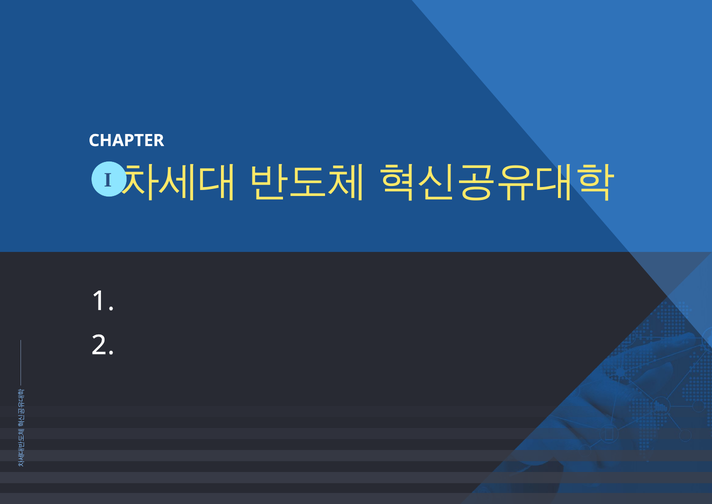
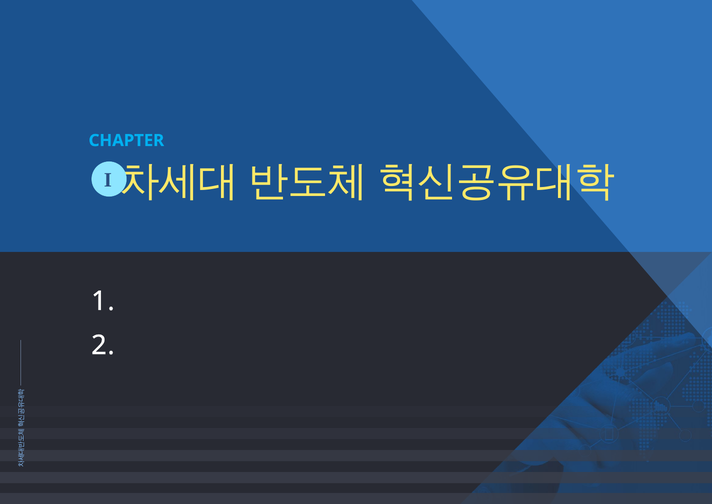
CHAPTER colour: white -> light blue (126, 140)
